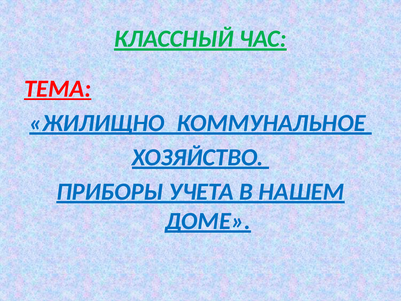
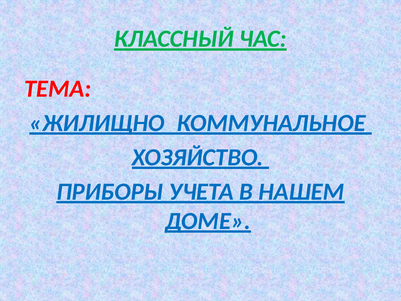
ТЕМА underline: present -> none (58, 89)
